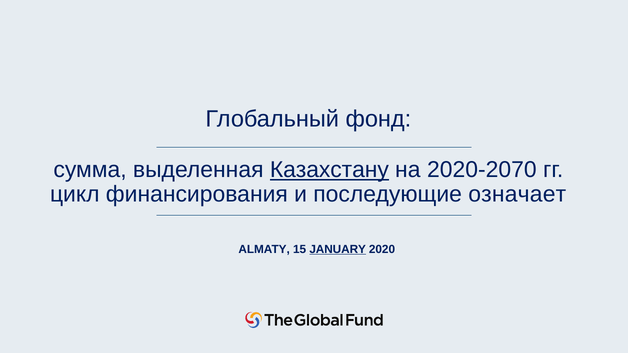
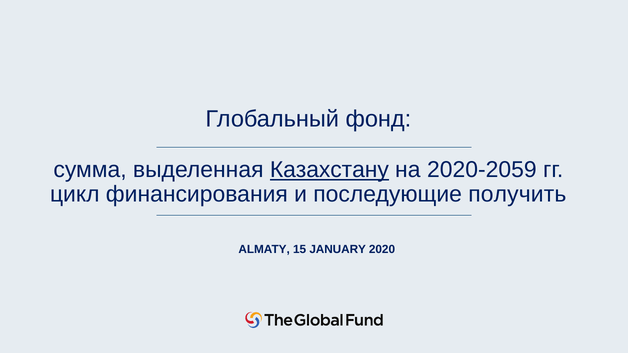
2020-2070: 2020-2070 -> 2020-2059 (482, 170)
означает: означает -> получить (517, 195)
JANUARY underline: present -> none (338, 249)
